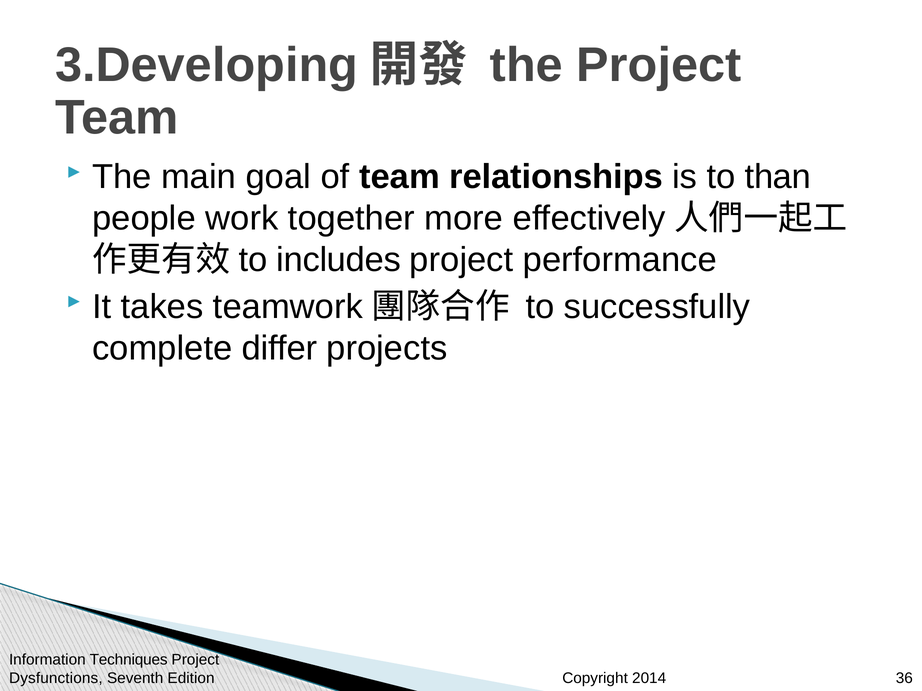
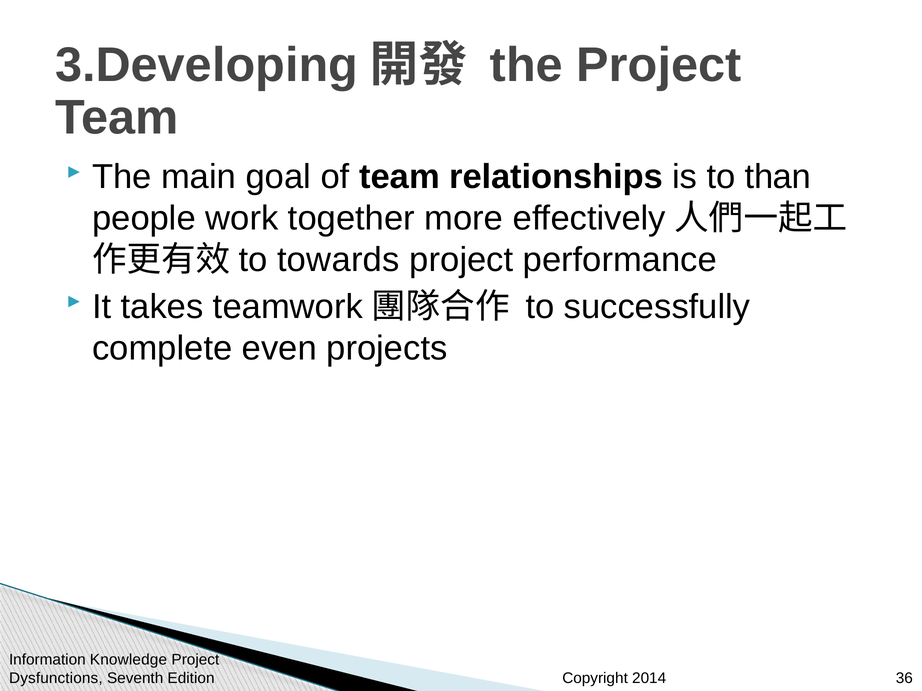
includes: includes -> towards (338, 260)
differ: differ -> even (279, 348)
Techniques: Techniques -> Knowledge (128, 660)
